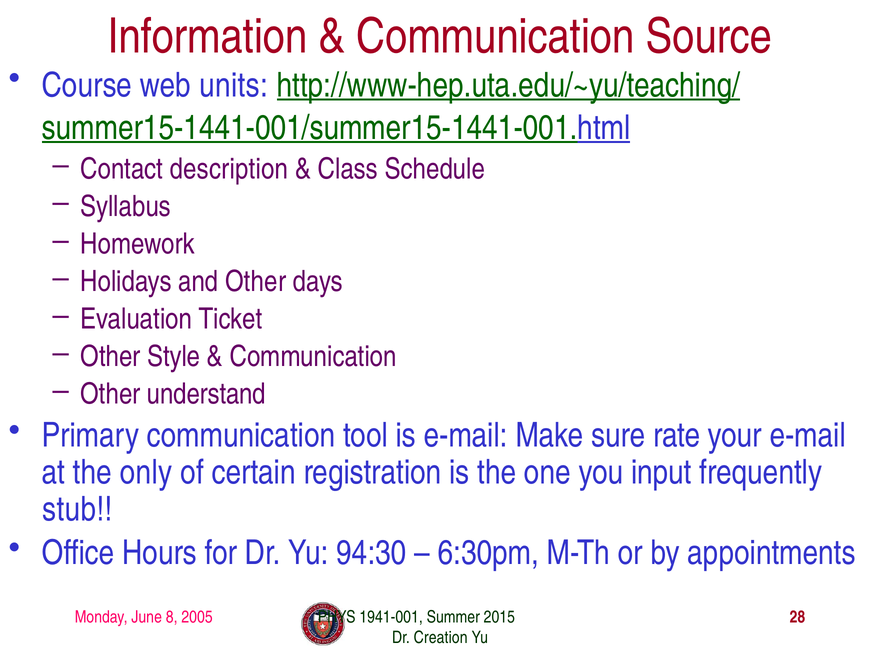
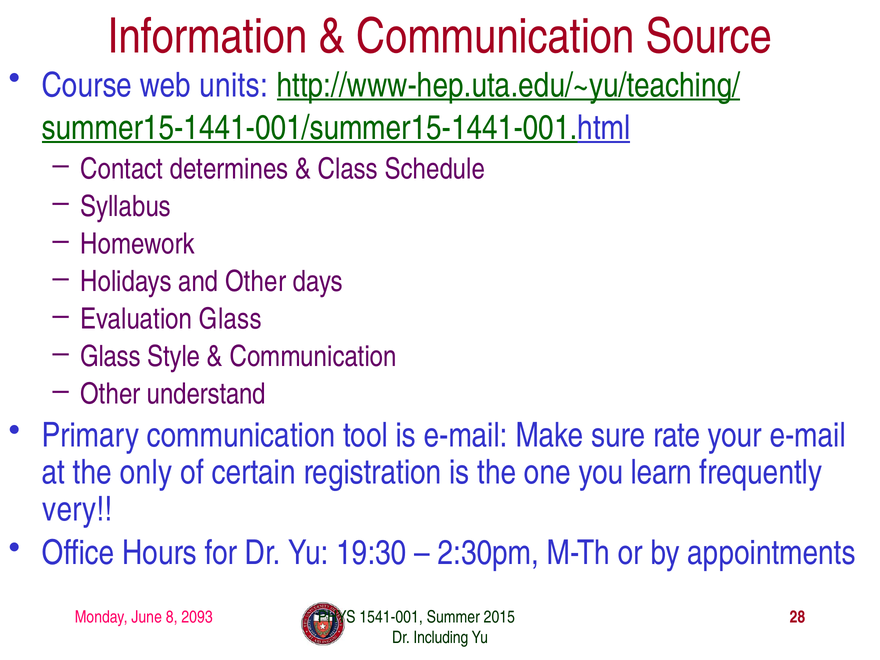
description: description -> determines (229, 169)
Evaluation Ticket: Ticket -> Glass (230, 319)
Other: Other -> Glass (111, 357)
input: input -> learn (661, 472)
stub: stub -> very (77, 509)
94:30: 94:30 -> 19:30 (371, 553)
6:30pm: 6:30pm -> 2:30pm (488, 553)
2005: 2005 -> 2093 (197, 617)
1941-001: 1941-001 -> 1541-001 (391, 617)
Creation: Creation -> Including (441, 638)
